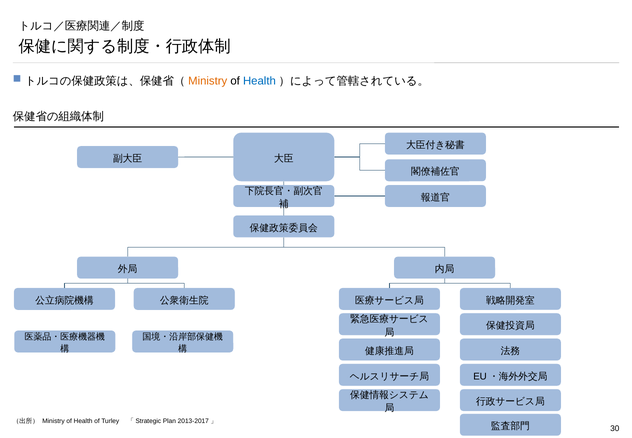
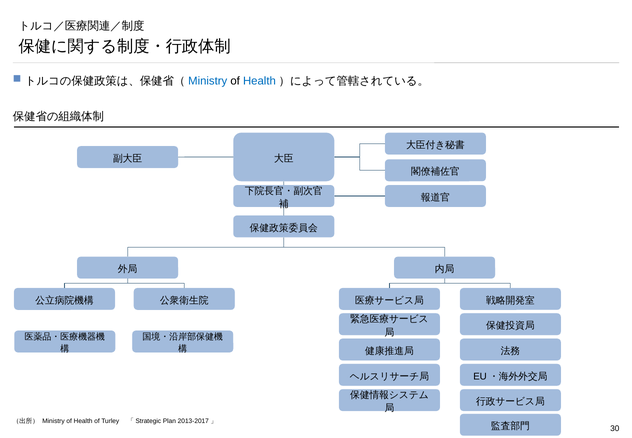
Ministry colour: orange -> blue (208, 81)
